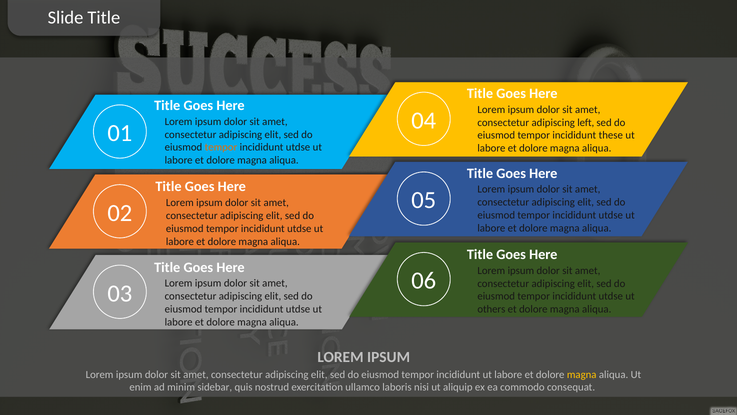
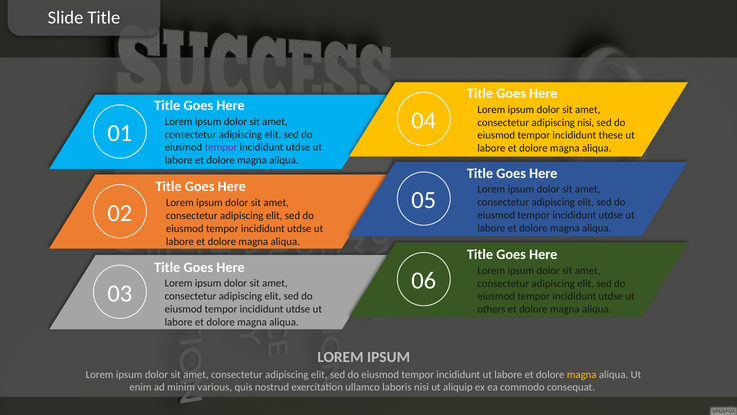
adipiscing left: left -> nisi (586, 122)
tempor colour: orange -> purple (221, 147)
sidebar: sidebar -> various (215, 387)
